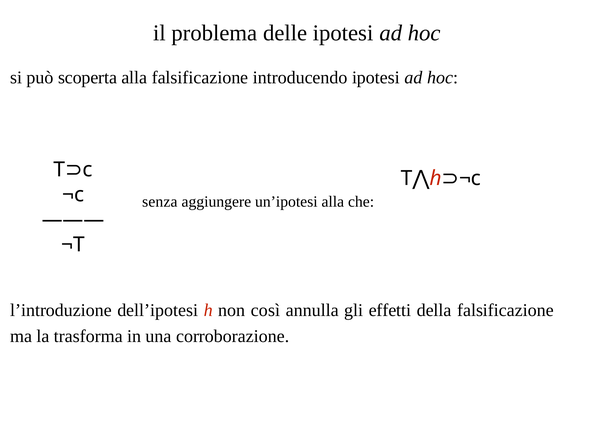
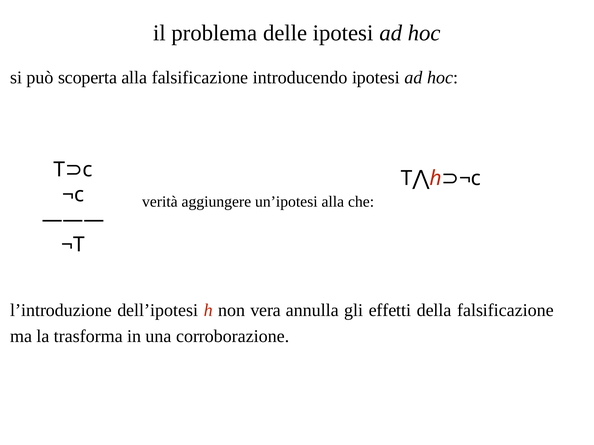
senza: senza -> verità (160, 202)
così: così -> vera (266, 311)
